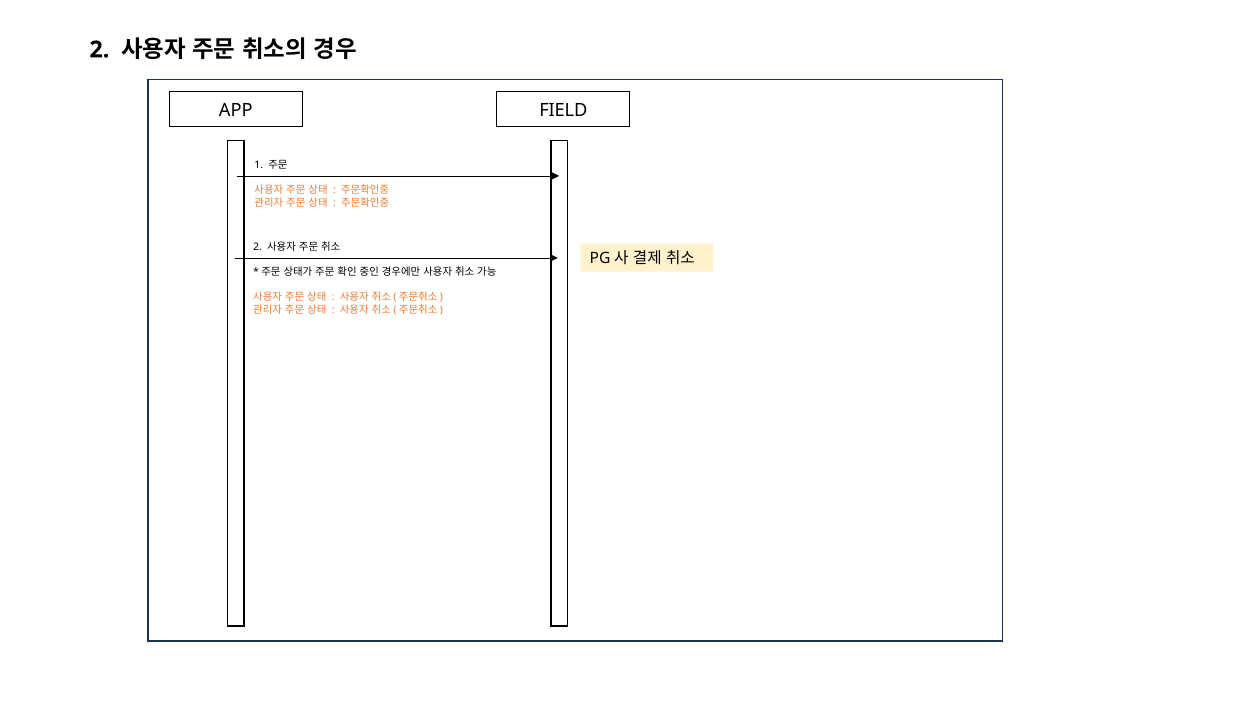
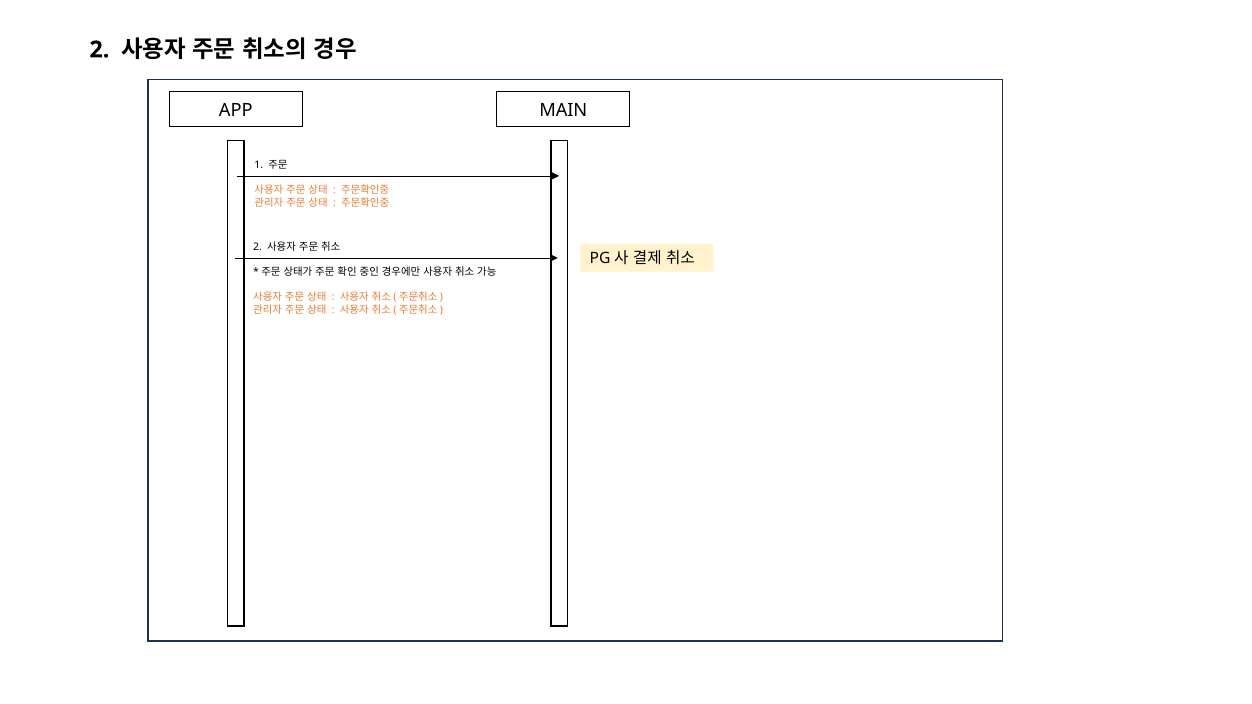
FIELD: FIELD -> MAIN (563, 110)
